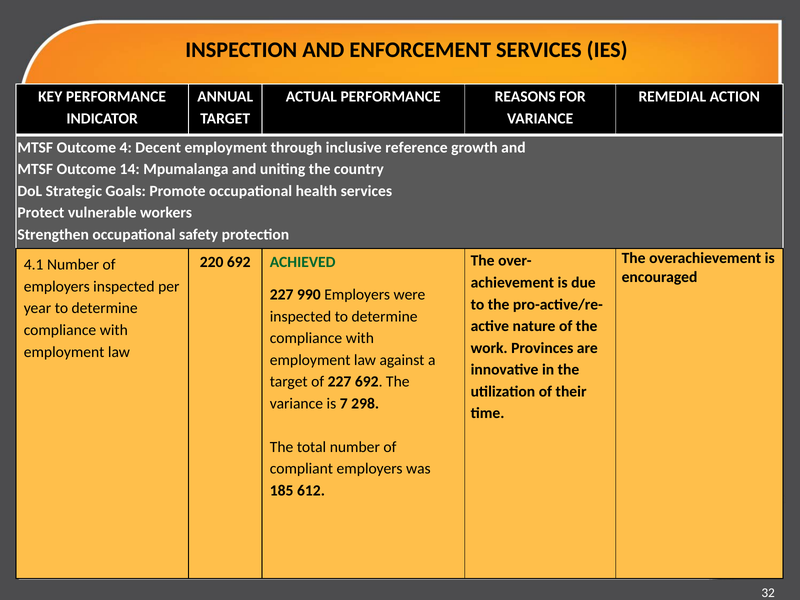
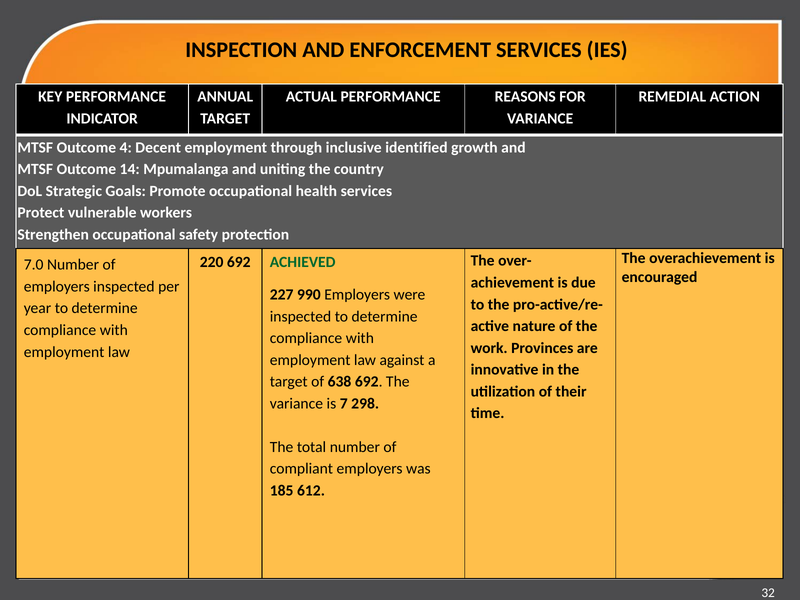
reference: reference -> identified (416, 147)
4.1: 4.1 -> 7.0 (34, 265)
of 227: 227 -> 638 (340, 382)
